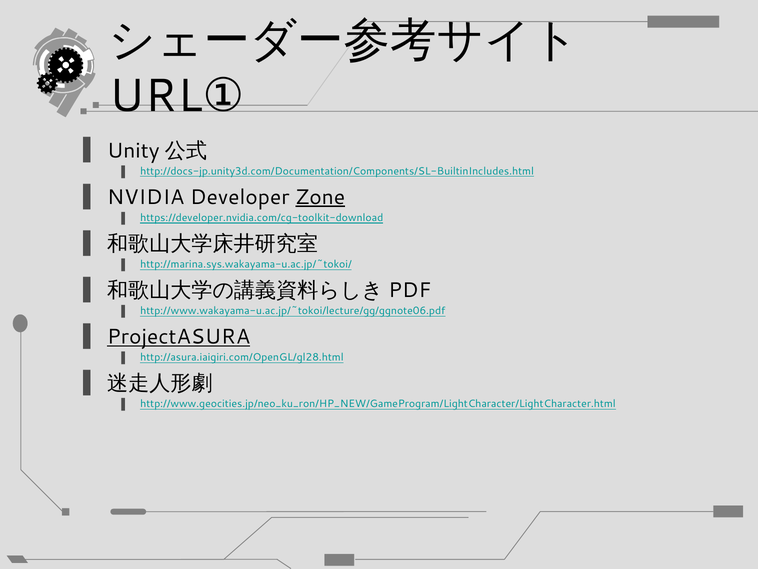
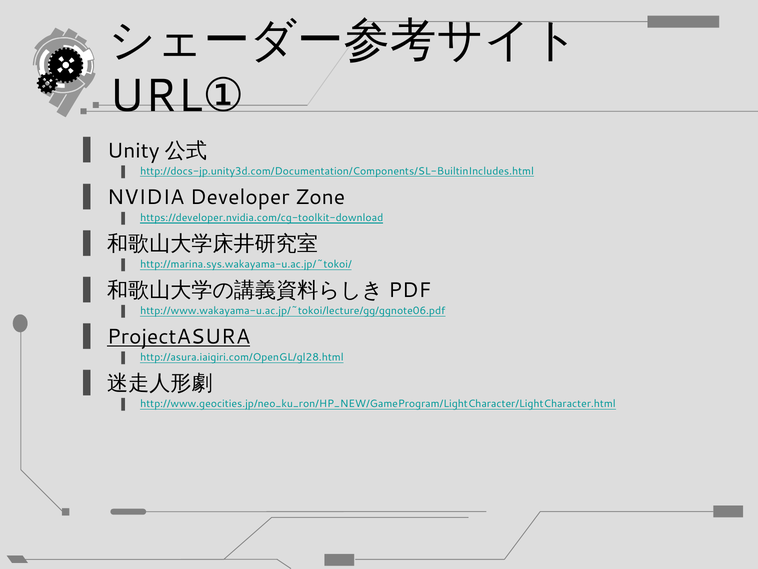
Zone underline: present -> none (320, 197)
